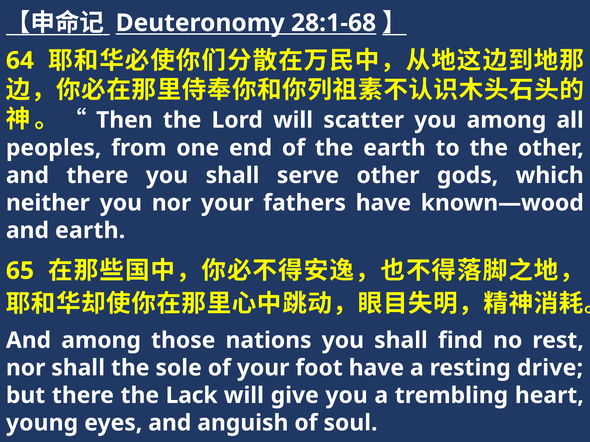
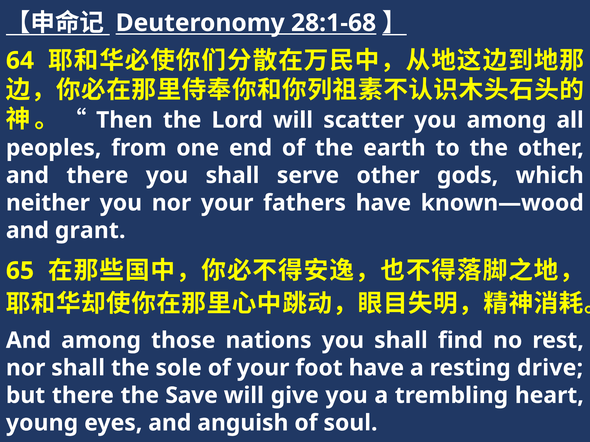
and earth: earth -> grant (90, 231)
Lack: Lack -> Save (192, 396)
